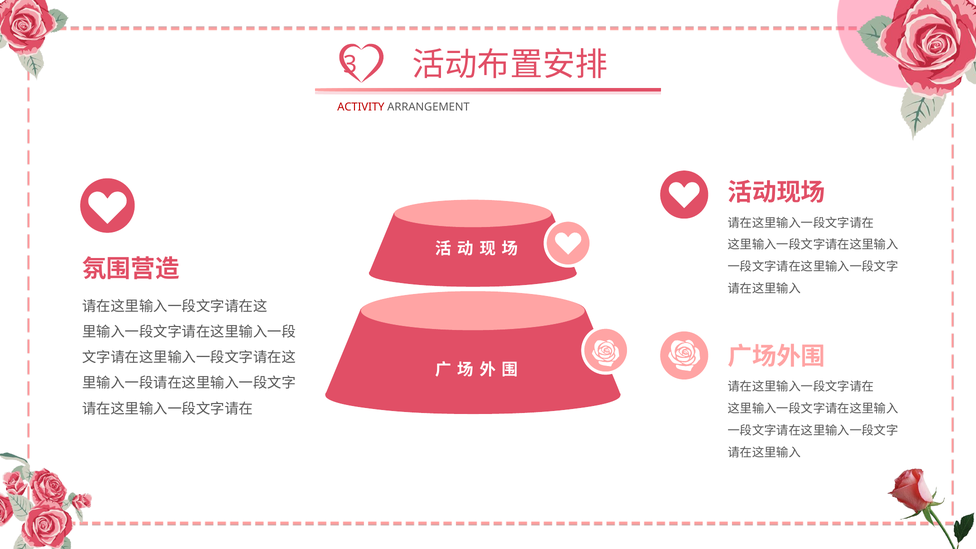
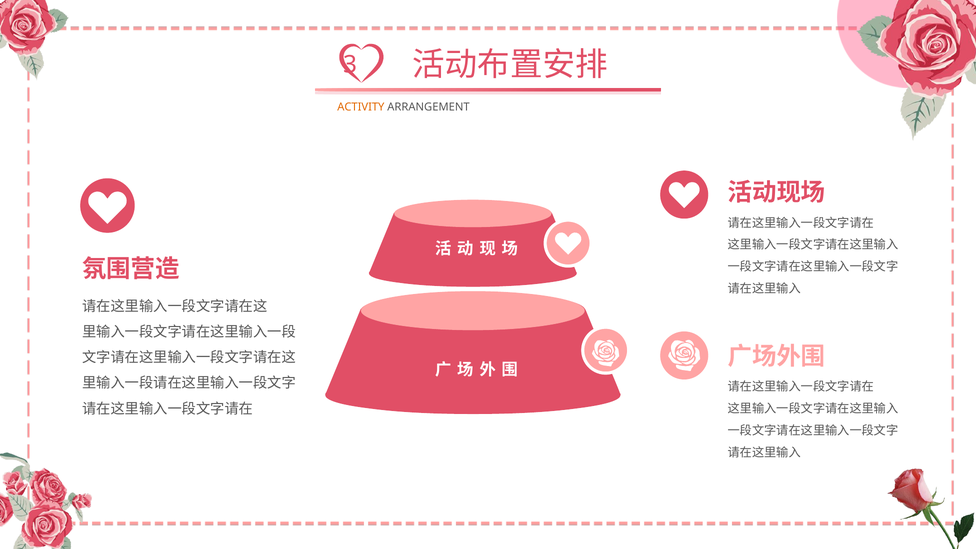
ACTIVITY colour: red -> orange (361, 107)
